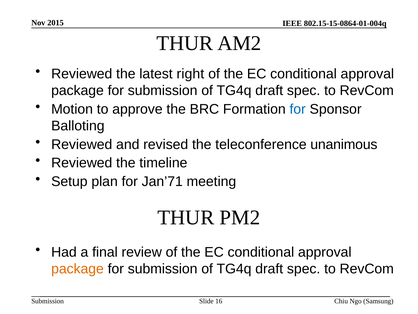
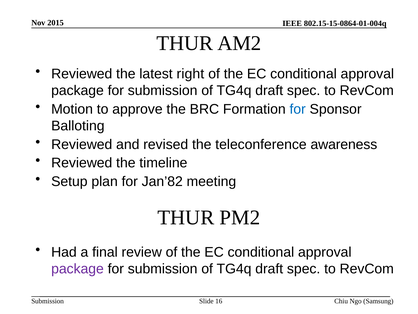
unanimous: unanimous -> awareness (344, 144)
Jan’71: Jan’71 -> Jan’82 (162, 181)
package colour: orange -> purple (78, 269)
